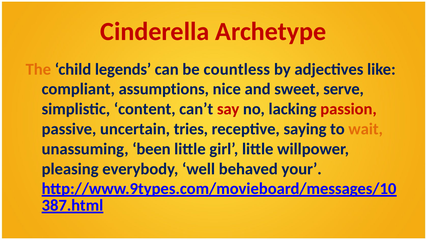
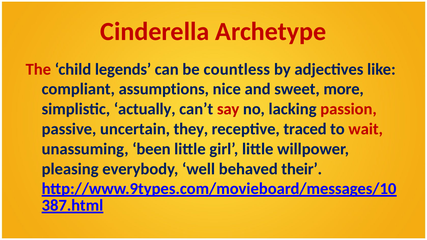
The colour: orange -> red (38, 69)
serve: serve -> more (344, 89)
content: content -> actually (145, 109)
tries: tries -> they (191, 129)
saying: saying -> traced (305, 129)
wait colour: orange -> red (366, 129)
your: your -> their (302, 169)
